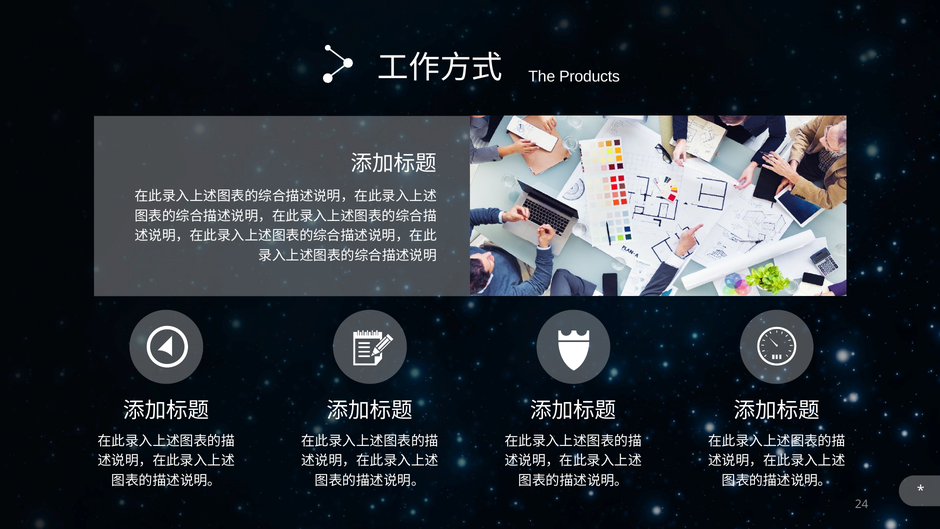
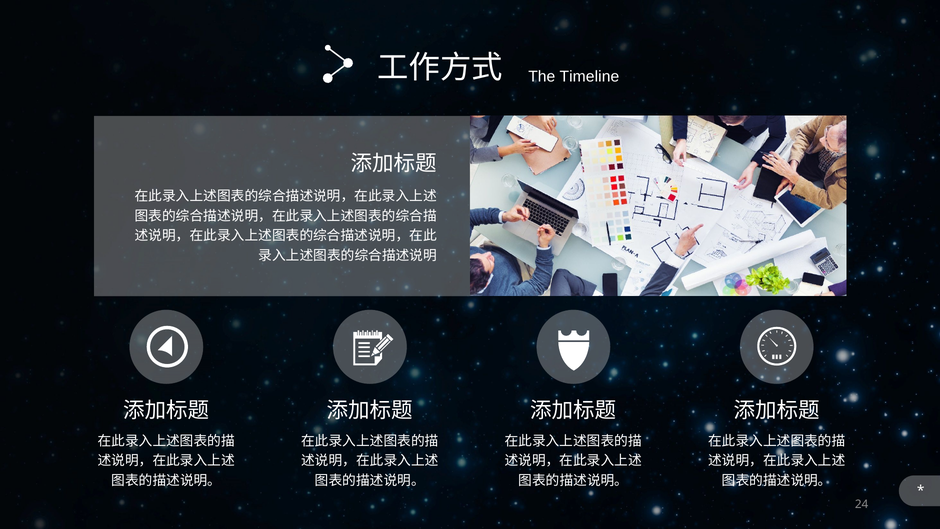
Products: Products -> Timeline (589, 76)
